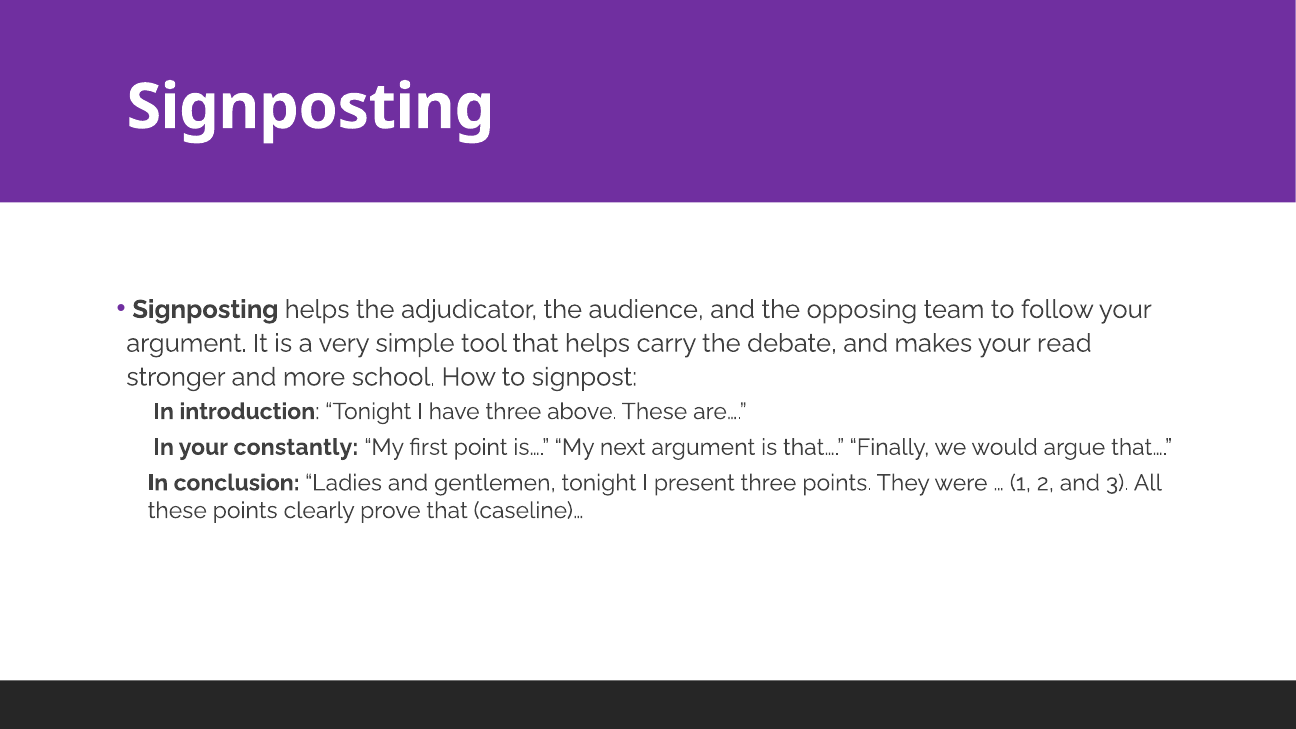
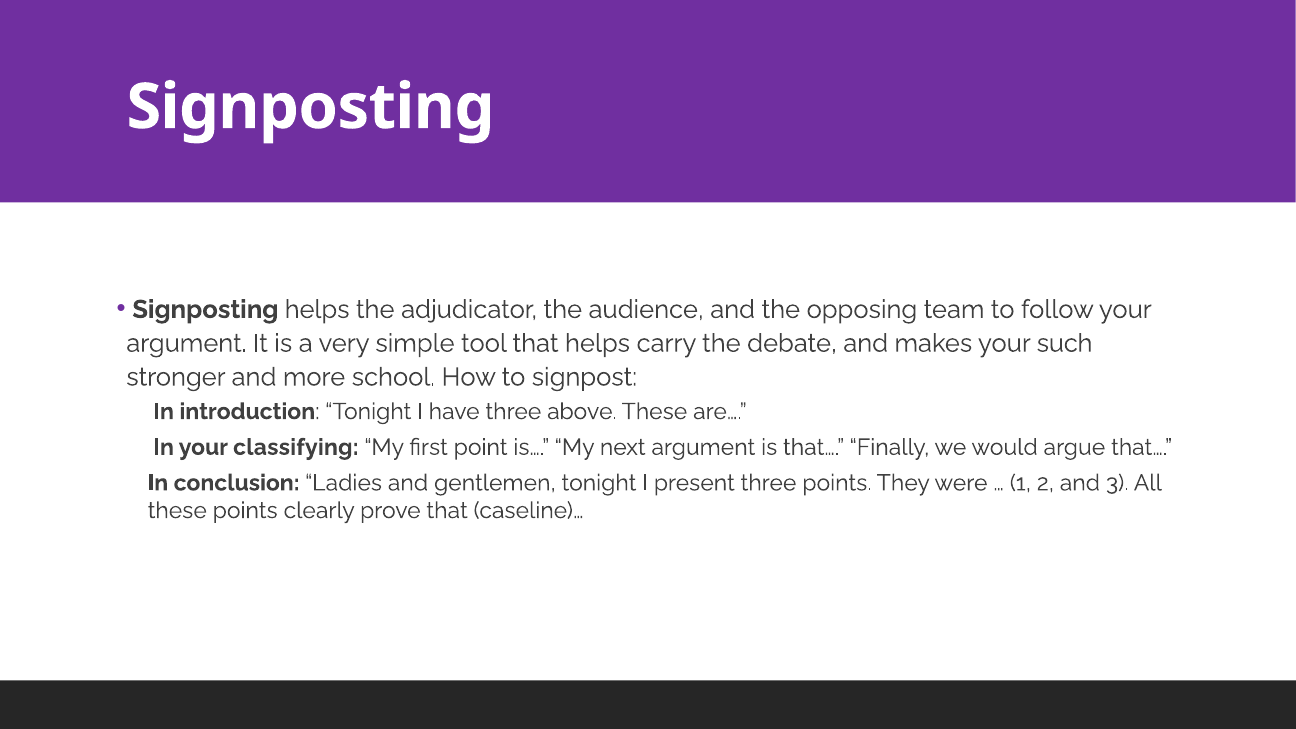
read: read -> such (1065, 343)
constantly: constantly -> classifying (296, 447)
